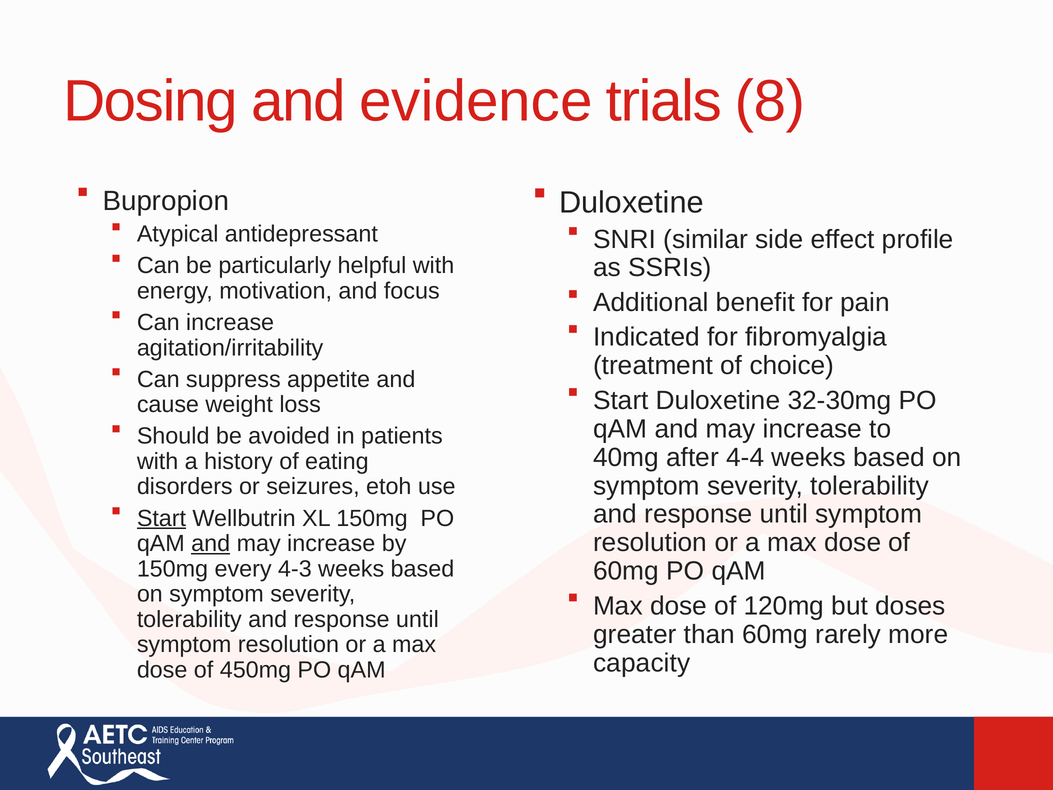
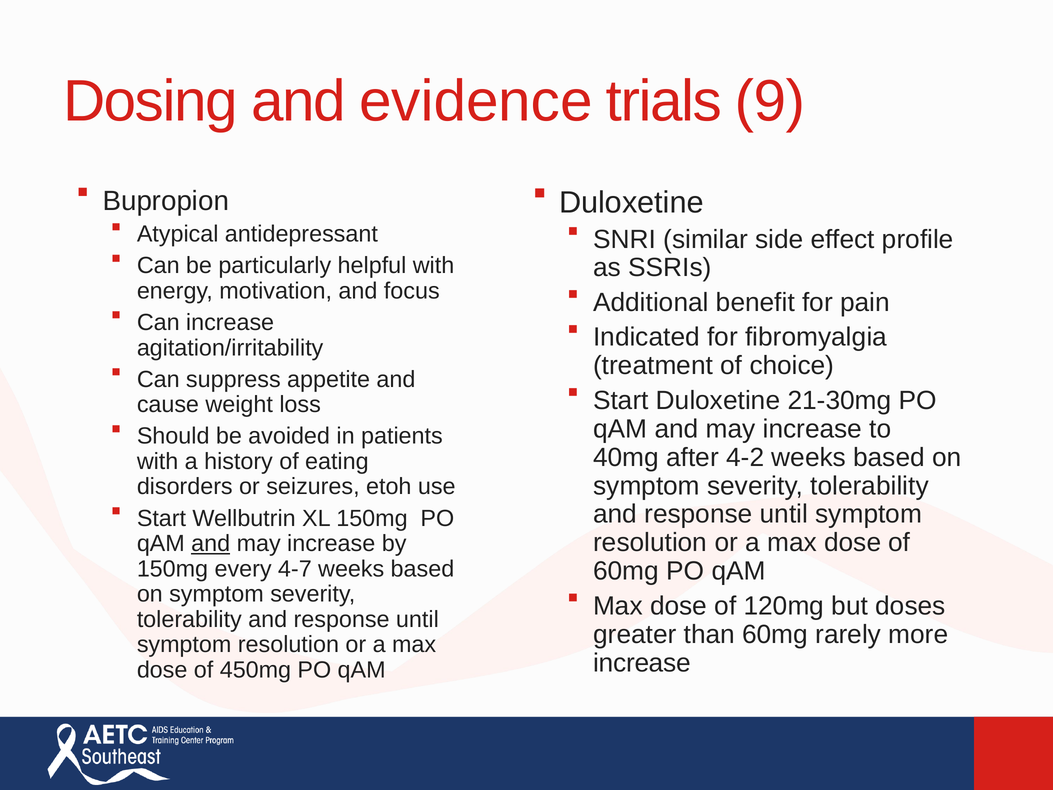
8: 8 -> 9 (770, 102)
32-30mg: 32-30mg -> 21-30mg (839, 400)
4-4: 4-4 -> 4-2 (745, 457)
Start underline: present -> none (161, 518)
4-3: 4-3 -> 4-7 (295, 569)
capacity: capacity -> increase (642, 663)
